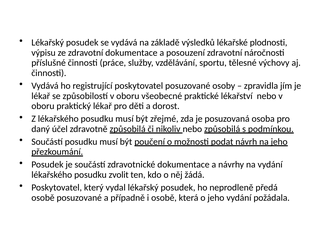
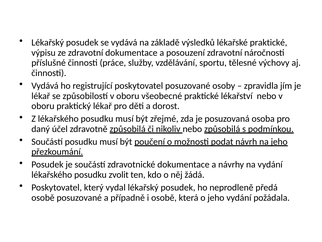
lékařské plodnosti: plodnosti -> praktické (269, 42)
